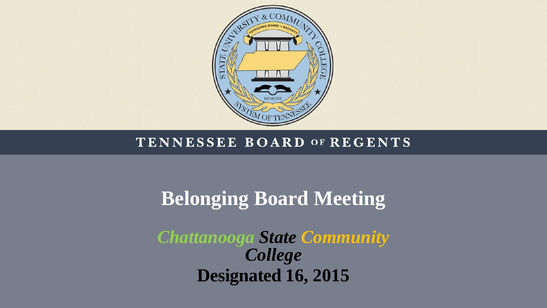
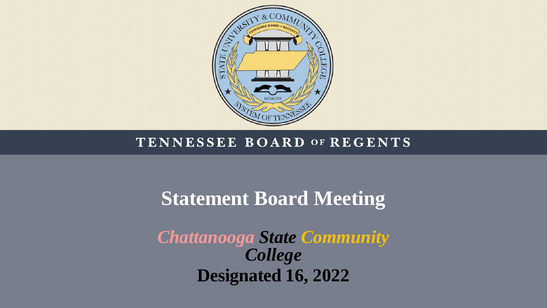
Belonging: Belonging -> Statement (205, 198)
Chattanooga colour: light green -> pink (206, 237)
2015: 2015 -> 2022 (331, 275)
